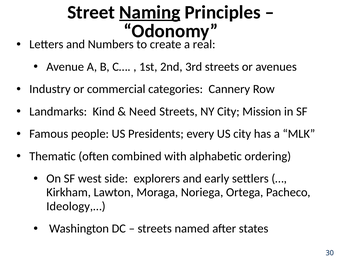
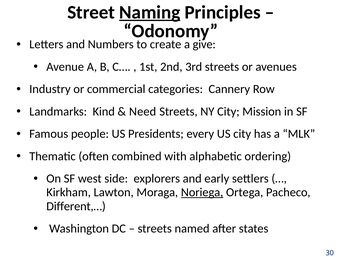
real: real -> give (204, 44)
Noriega underline: none -> present (202, 192)
Ideology,…: Ideology,… -> Different,… (76, 206)
